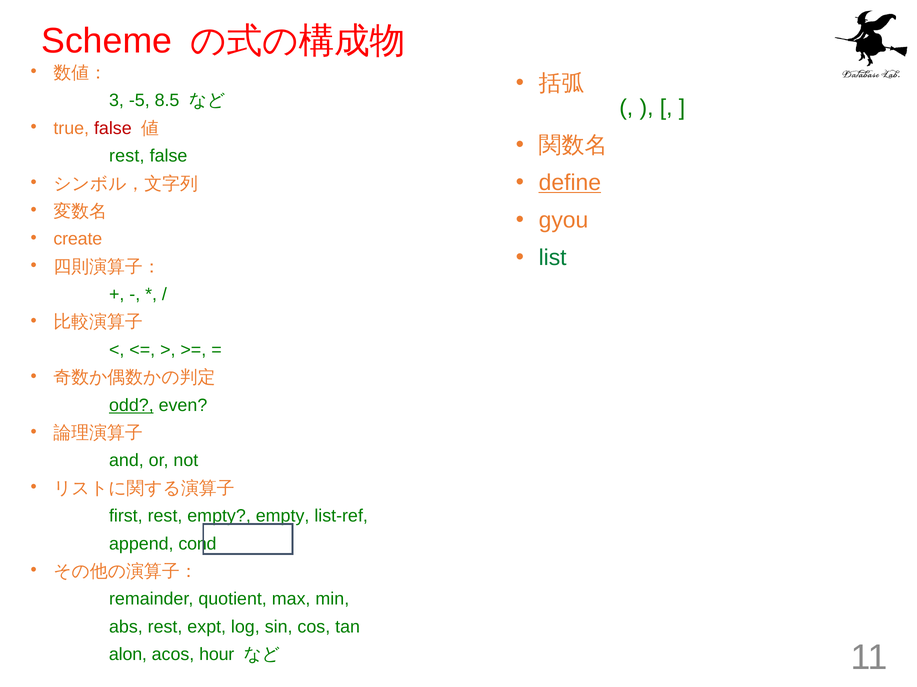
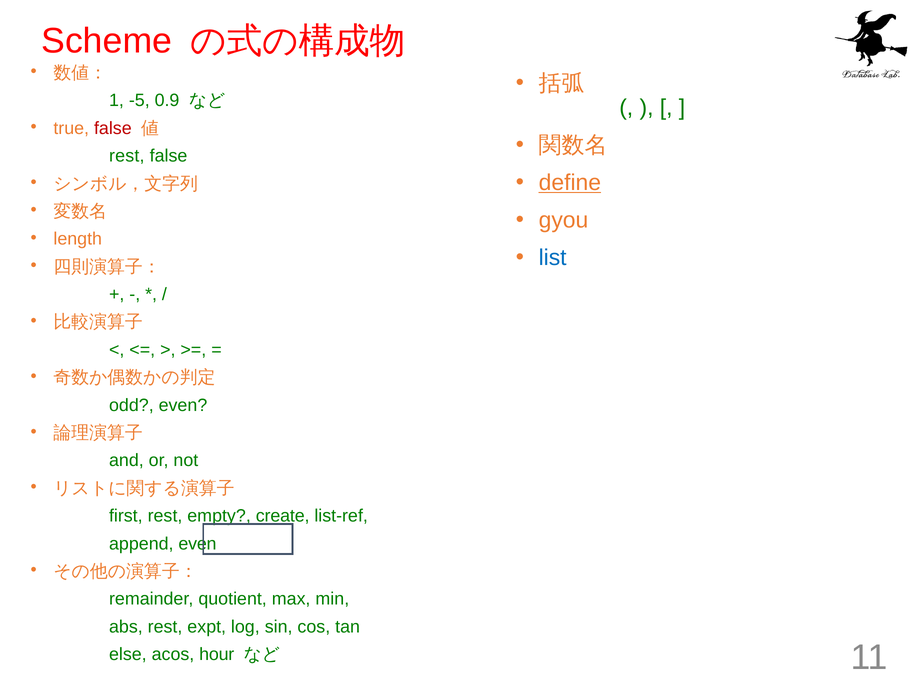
3: 3 -> 1 (116, 101)
8.5: 8.5 -> 0.9 (167, 101)
create: create -> length (78, 239)
list colour: green -> blue (553, 258)
odd underline: present -> none (131, 406)
empty empty: empty -> create (283, 517)
append cond: cond -> even (197, 544)
alon: alon -> else (128, 655)
